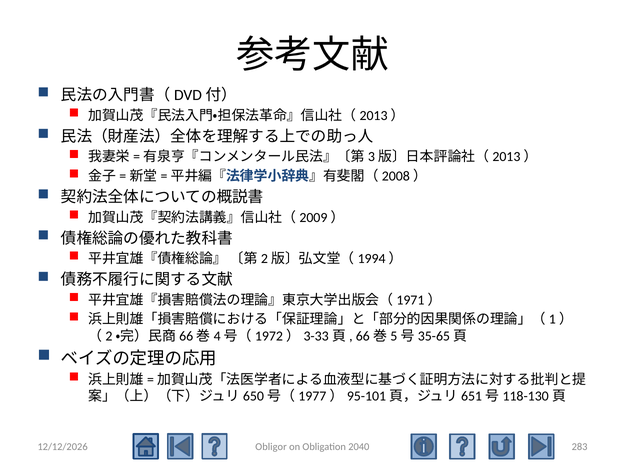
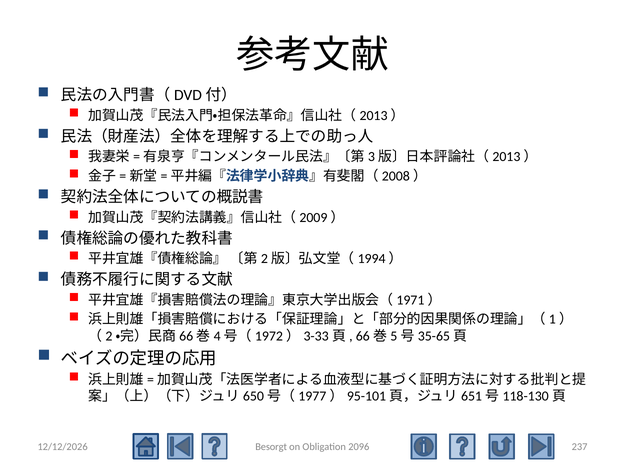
Obligor: Obligor -> Besorgt (271, 448)
2040: 2040 -> 2096 (359, 448)
283: 283 -> 237 (580, 448)
